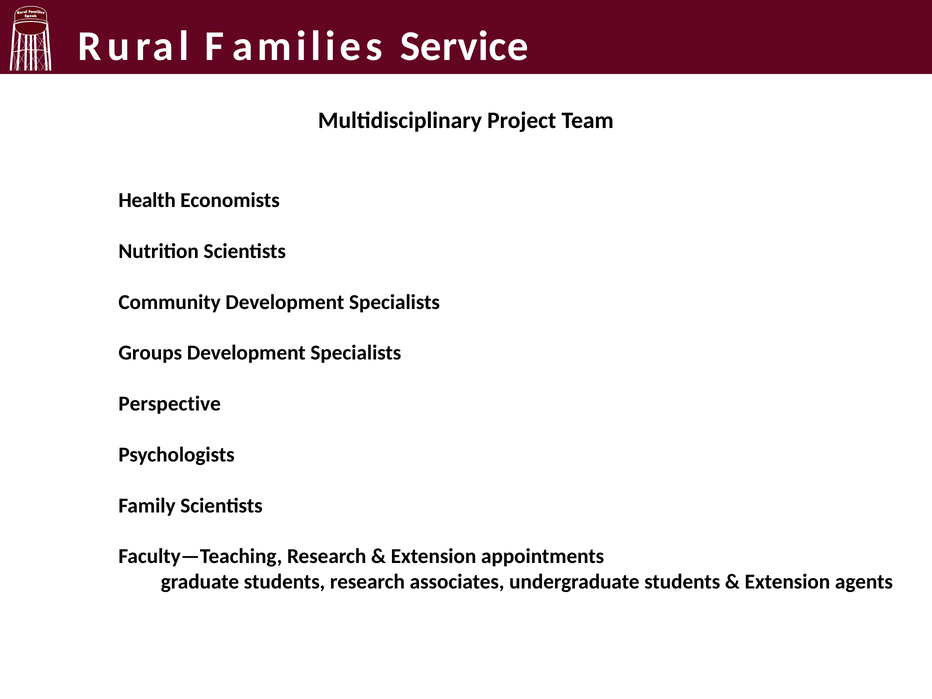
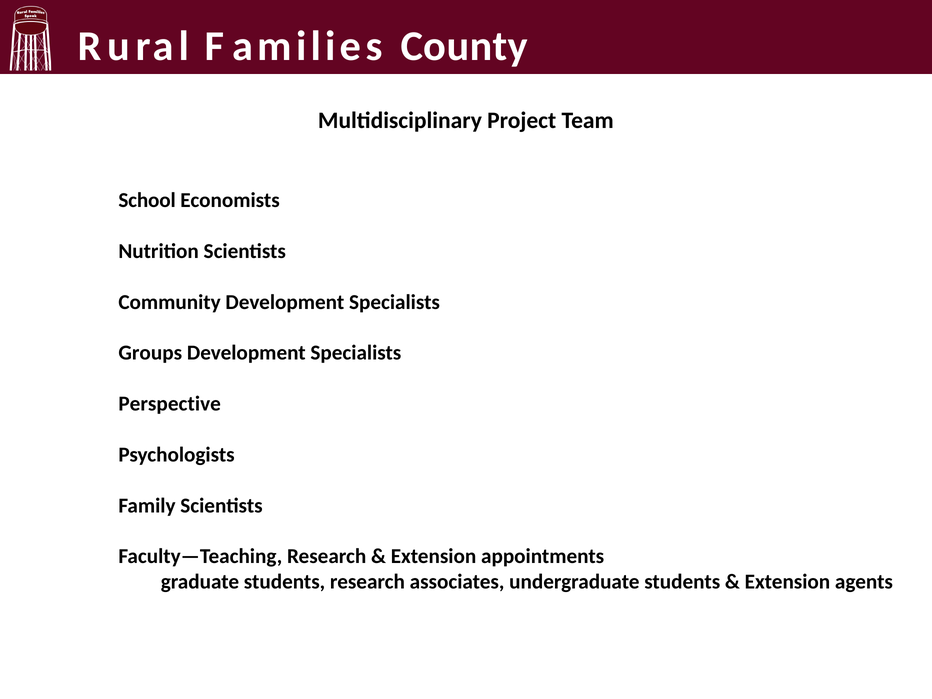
Service: Service -> County (464, 46)
Health: Health -> School (147, 200)
